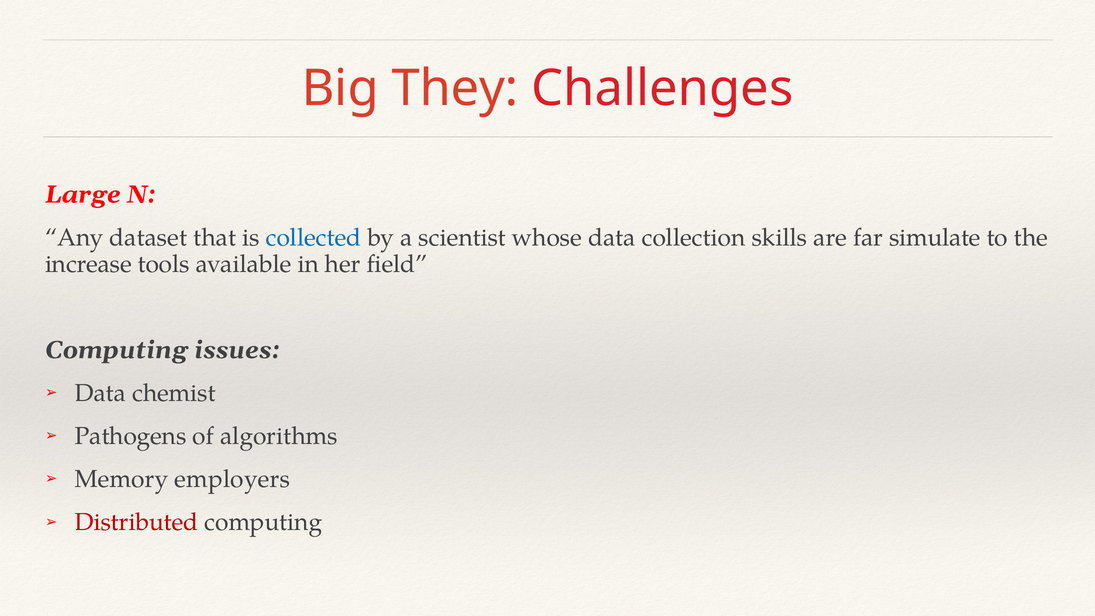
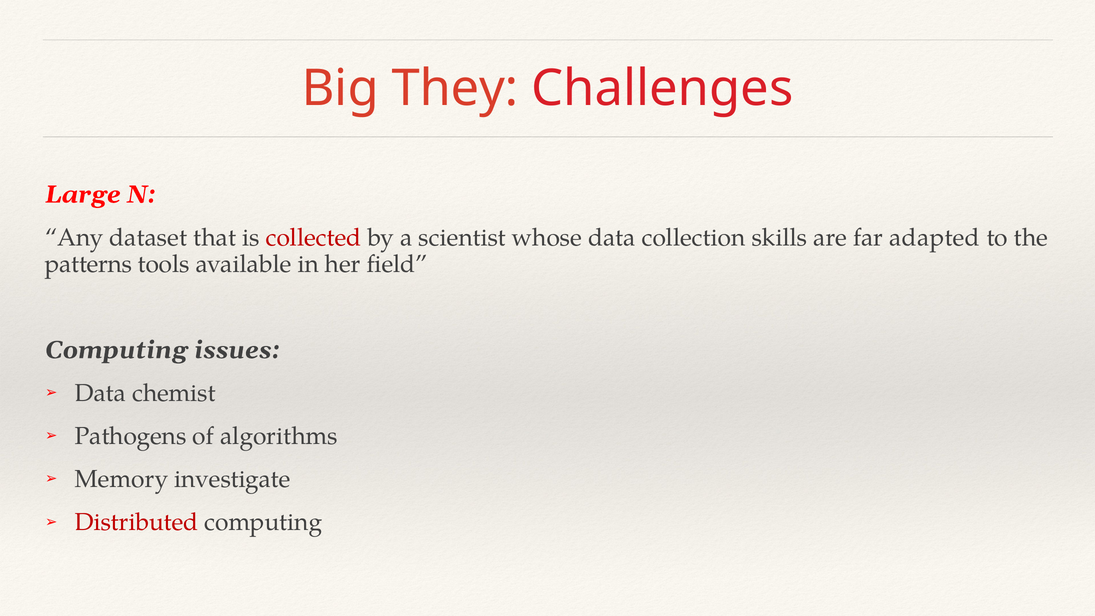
collected colour: blue -> red (314, 237)
simulate: simulate -> adapted (935, 237)
increase: increase -> patterns (89, 264)
employers: employers -> investigate (232, 479)
